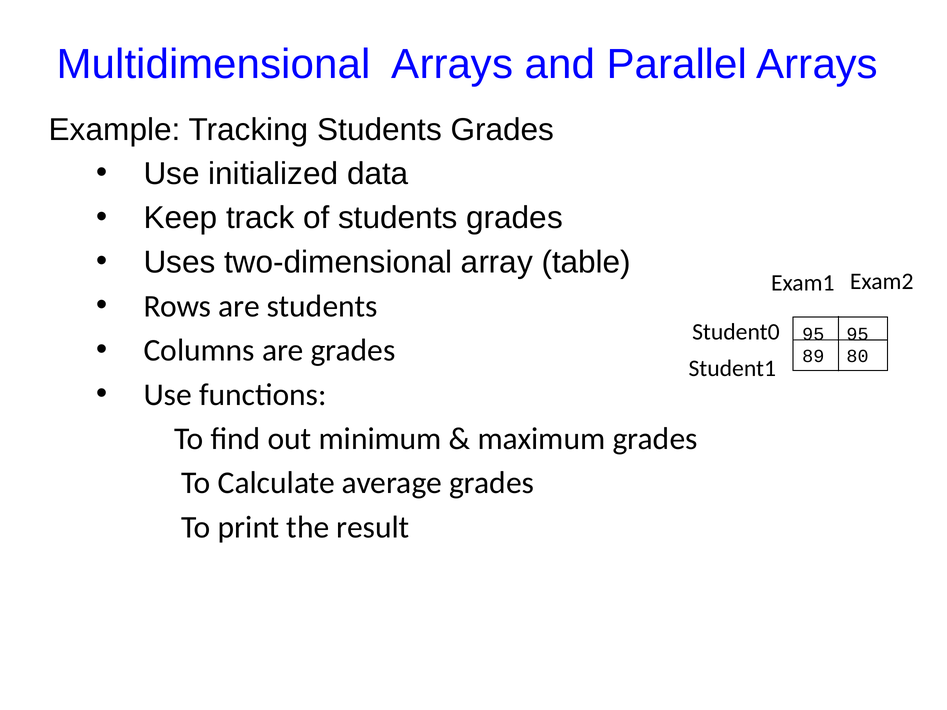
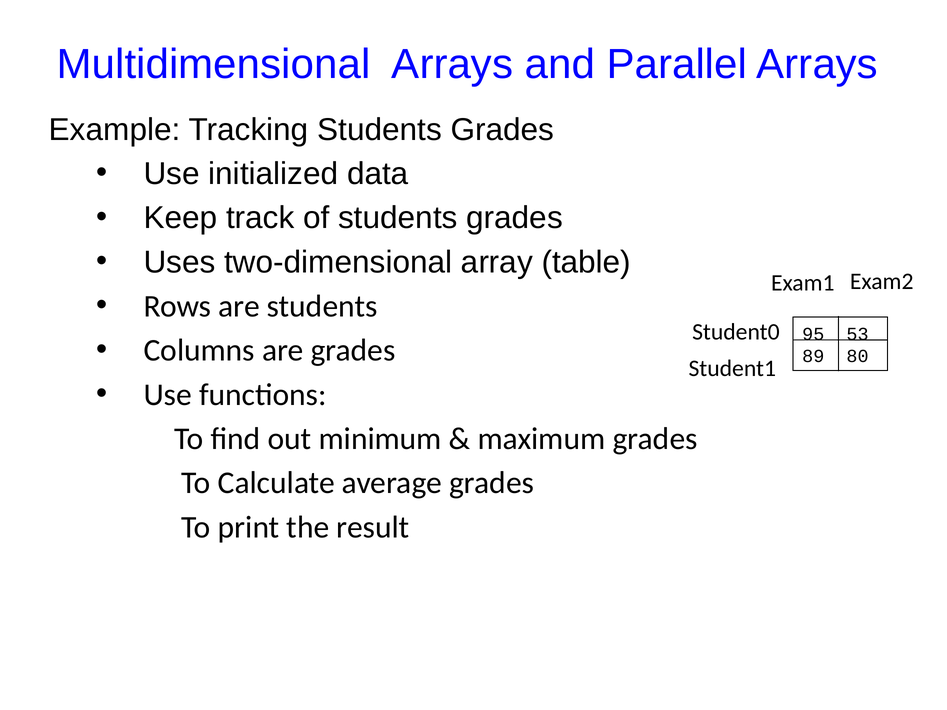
95 95: 95 -> 53 (857, 334)
